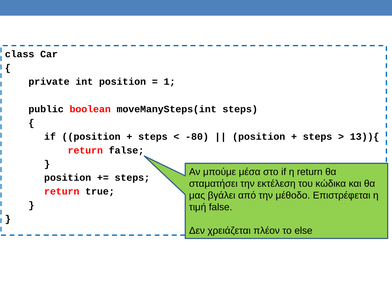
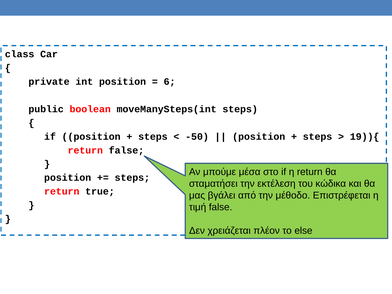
1: 1 -> 6 (170, 82)
-80: -80 -> -50 (197, 137)
13)){: 13)){ -> 19)){ (365, 137)
